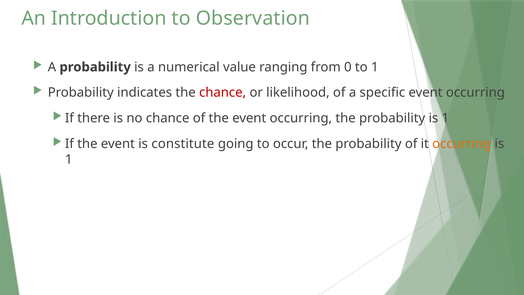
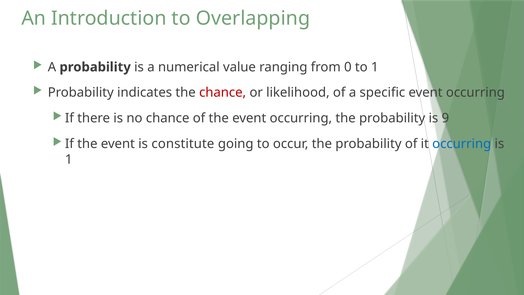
Observation: Observation -> Overlapping (253, 18)
probability is 1: 1 -> 9 (445, 118)
occurring colour: orange -> blue (462, 144)
